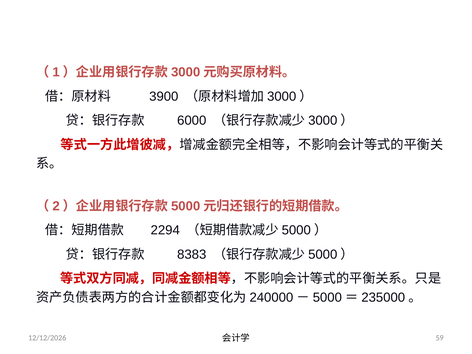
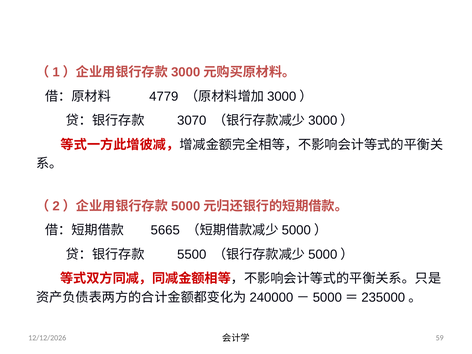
3900: 3900 -> 4779 (164, 96)
6000: 6000 -> 3070 (192, 121)
2294: 2294 -> 5665 (165, 230)
8383: 8383 -> 5500 (192, 254)
